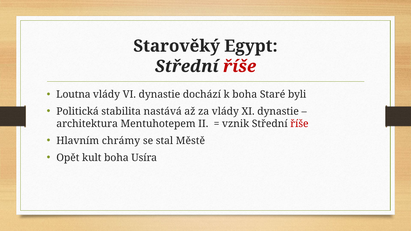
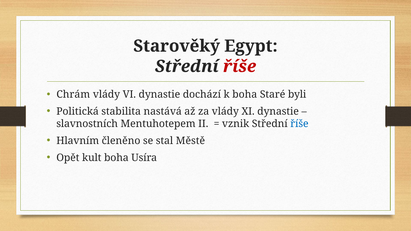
Loutna: Loutna -> Chrám (73, 95)
architektura: architektura -> slavnostních (87, 124)
říše colour: red -> blue (299, 124)
chrámy: chrámy -> členěno (121, 141)
